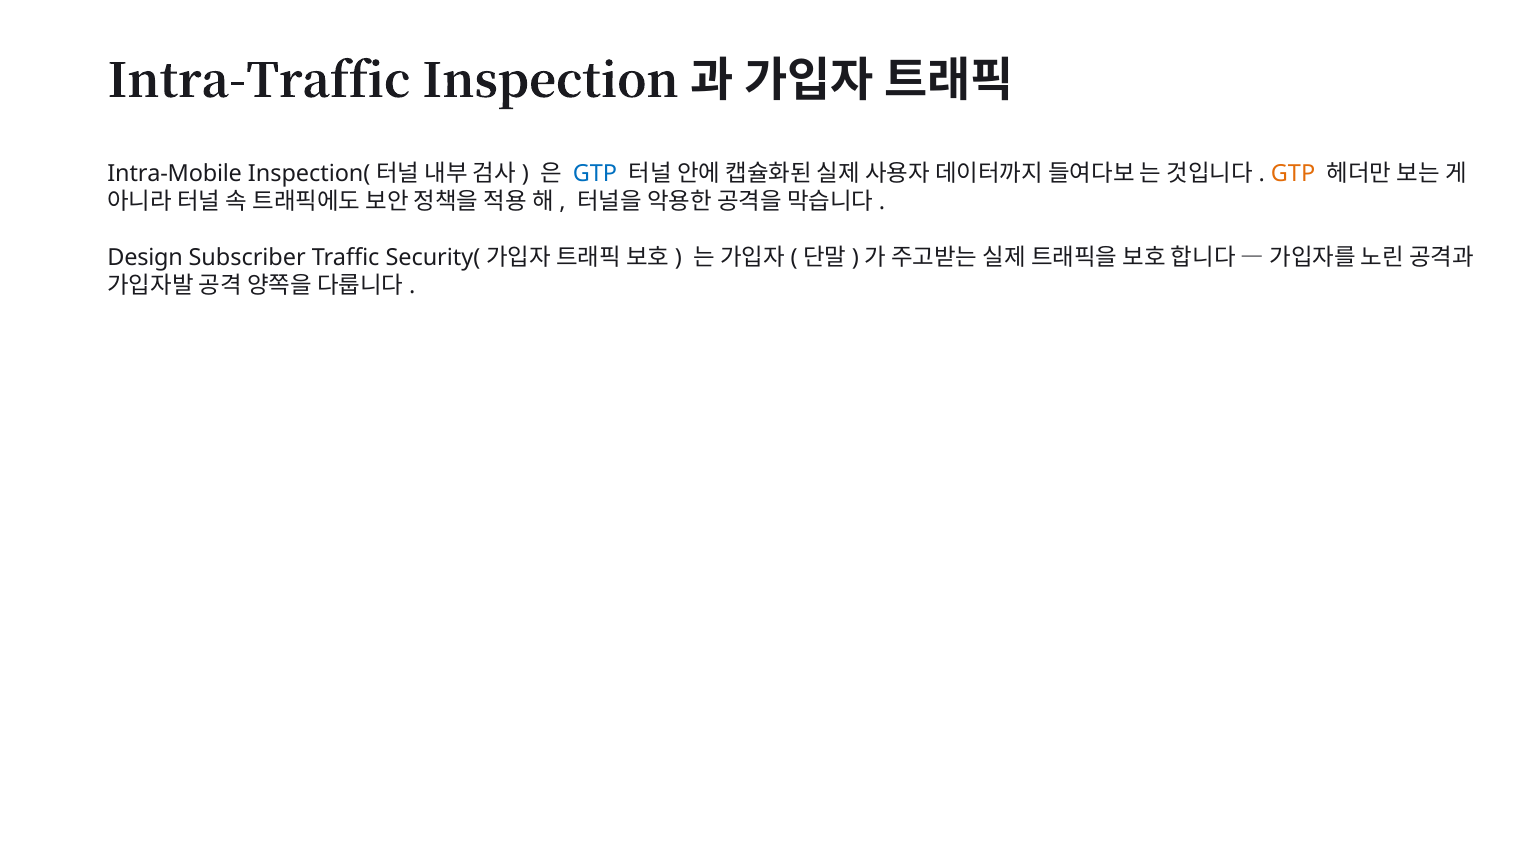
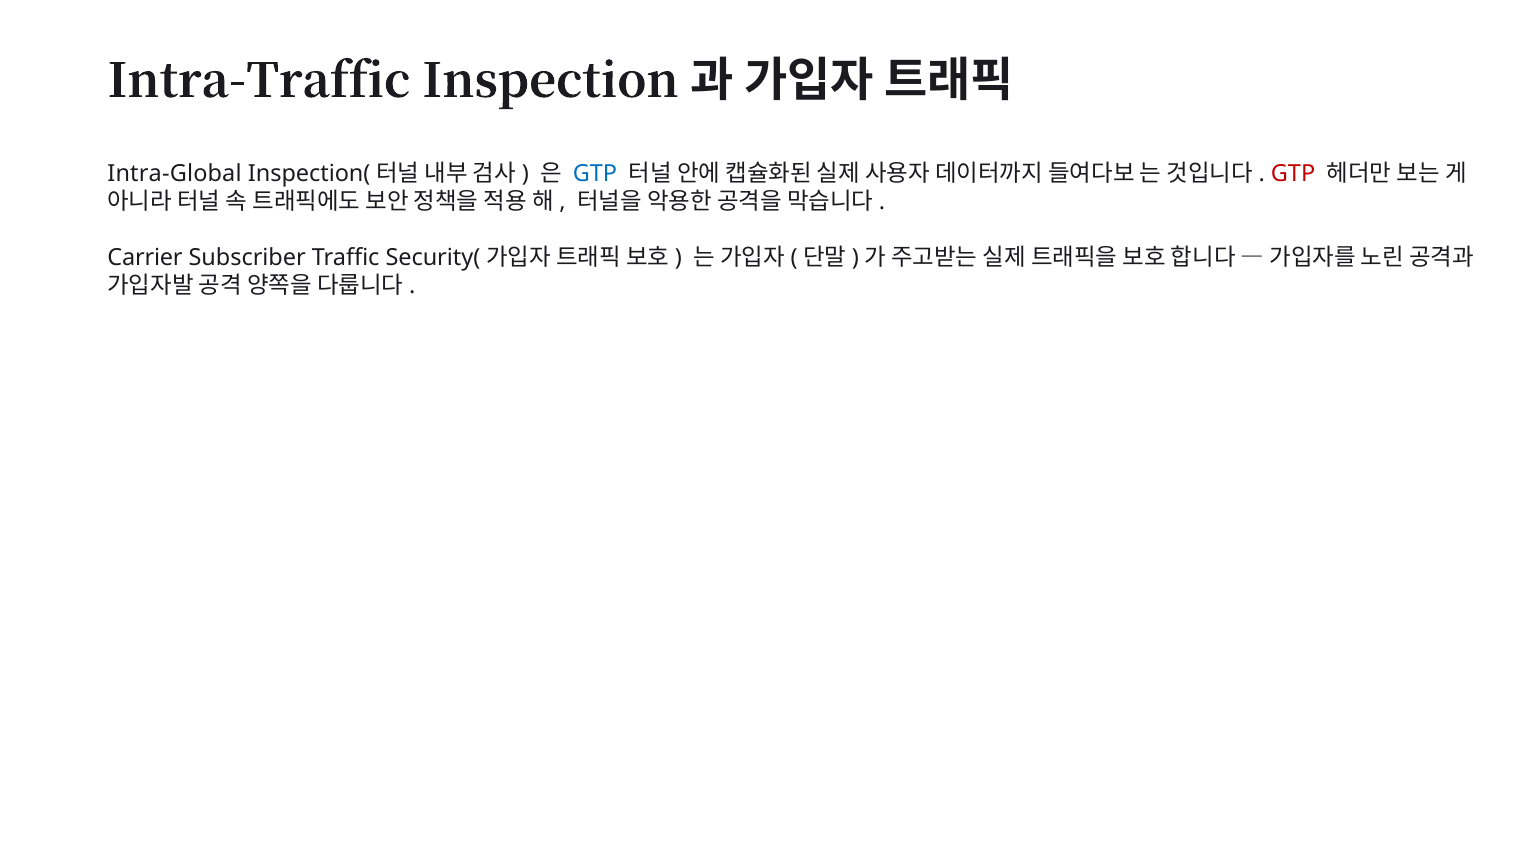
Intra-Mobile: Intra-Mobile -> Intra-Global (175, 173)
GTP colour: orange -> red (1293, 173)
Design: Design -> Carrier (145, 258)
